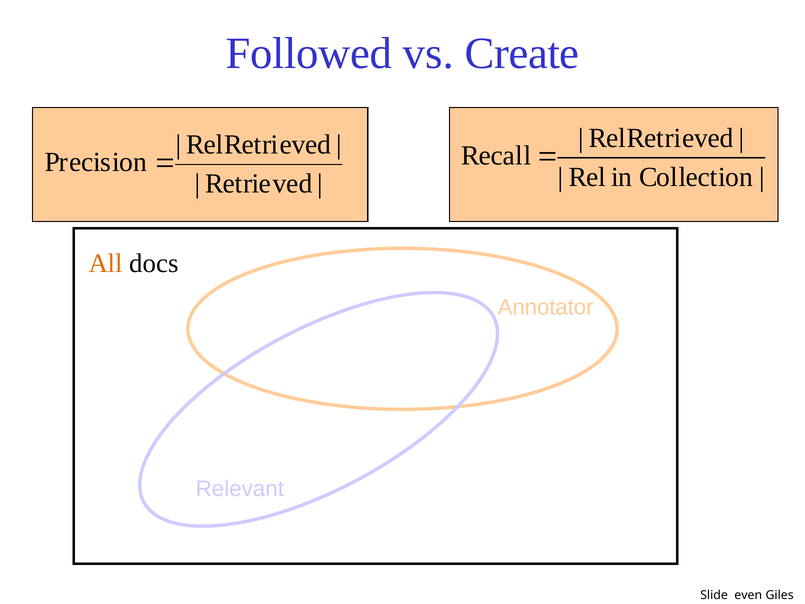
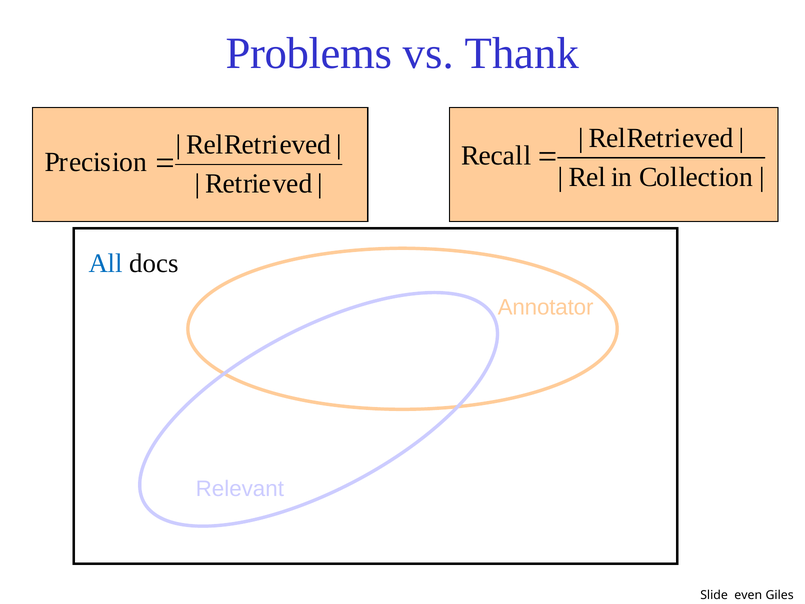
Followed: Followed -> Problems (309, 53)
Create: Create -> Thank (522, 53)
All colour: orange -> blue (106, 263)
